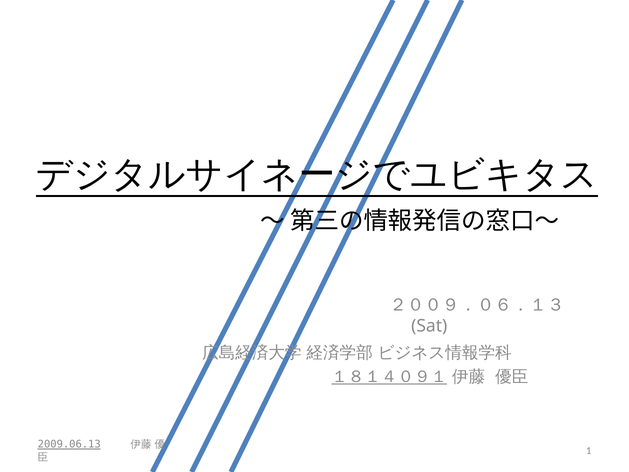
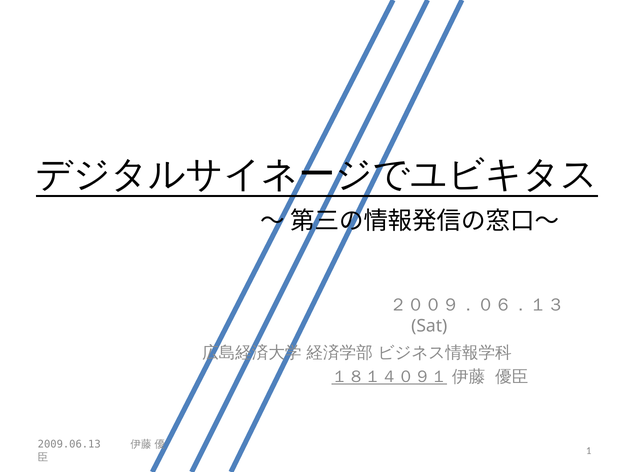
2009.06.13 underline: present -> none (69, 444)
